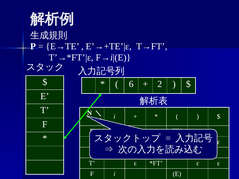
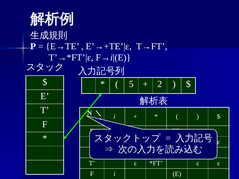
6: 6 -> 5 (131, 84)
